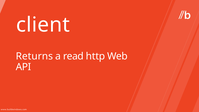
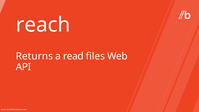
client: client -> reach (43, 25)
http: http -> files (95, 56)
